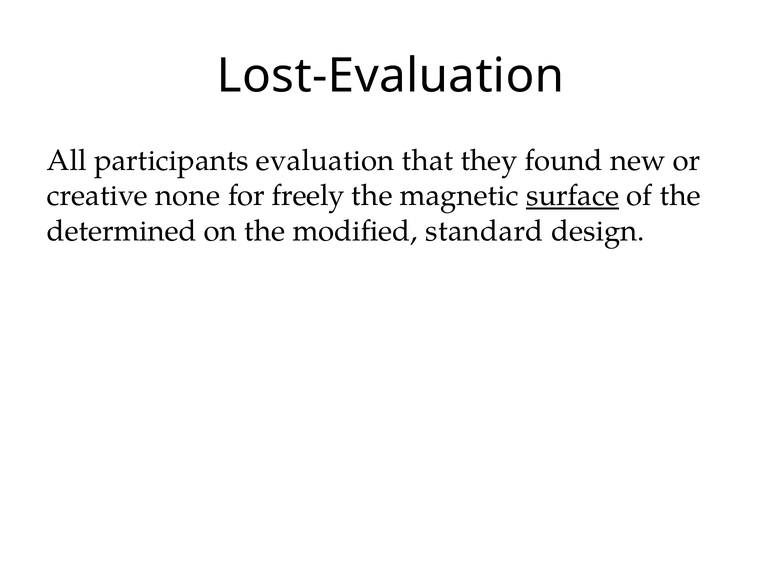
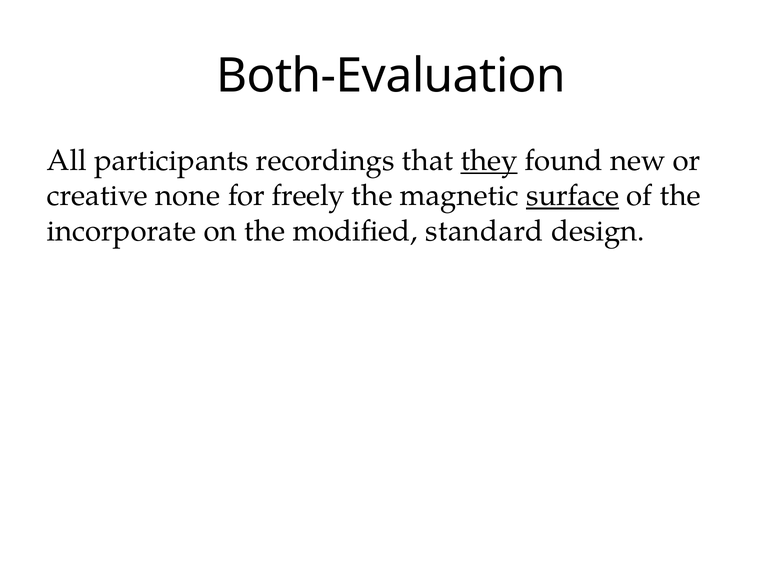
Lost-Evaluation: Lost-Evaluation -> Both-Evaluation (391, 76)
evaluation: evaluation -> recordings (325, 160)
they underline: none -> present (489, 160)
determined: determined -> incorporate (122, 231)
